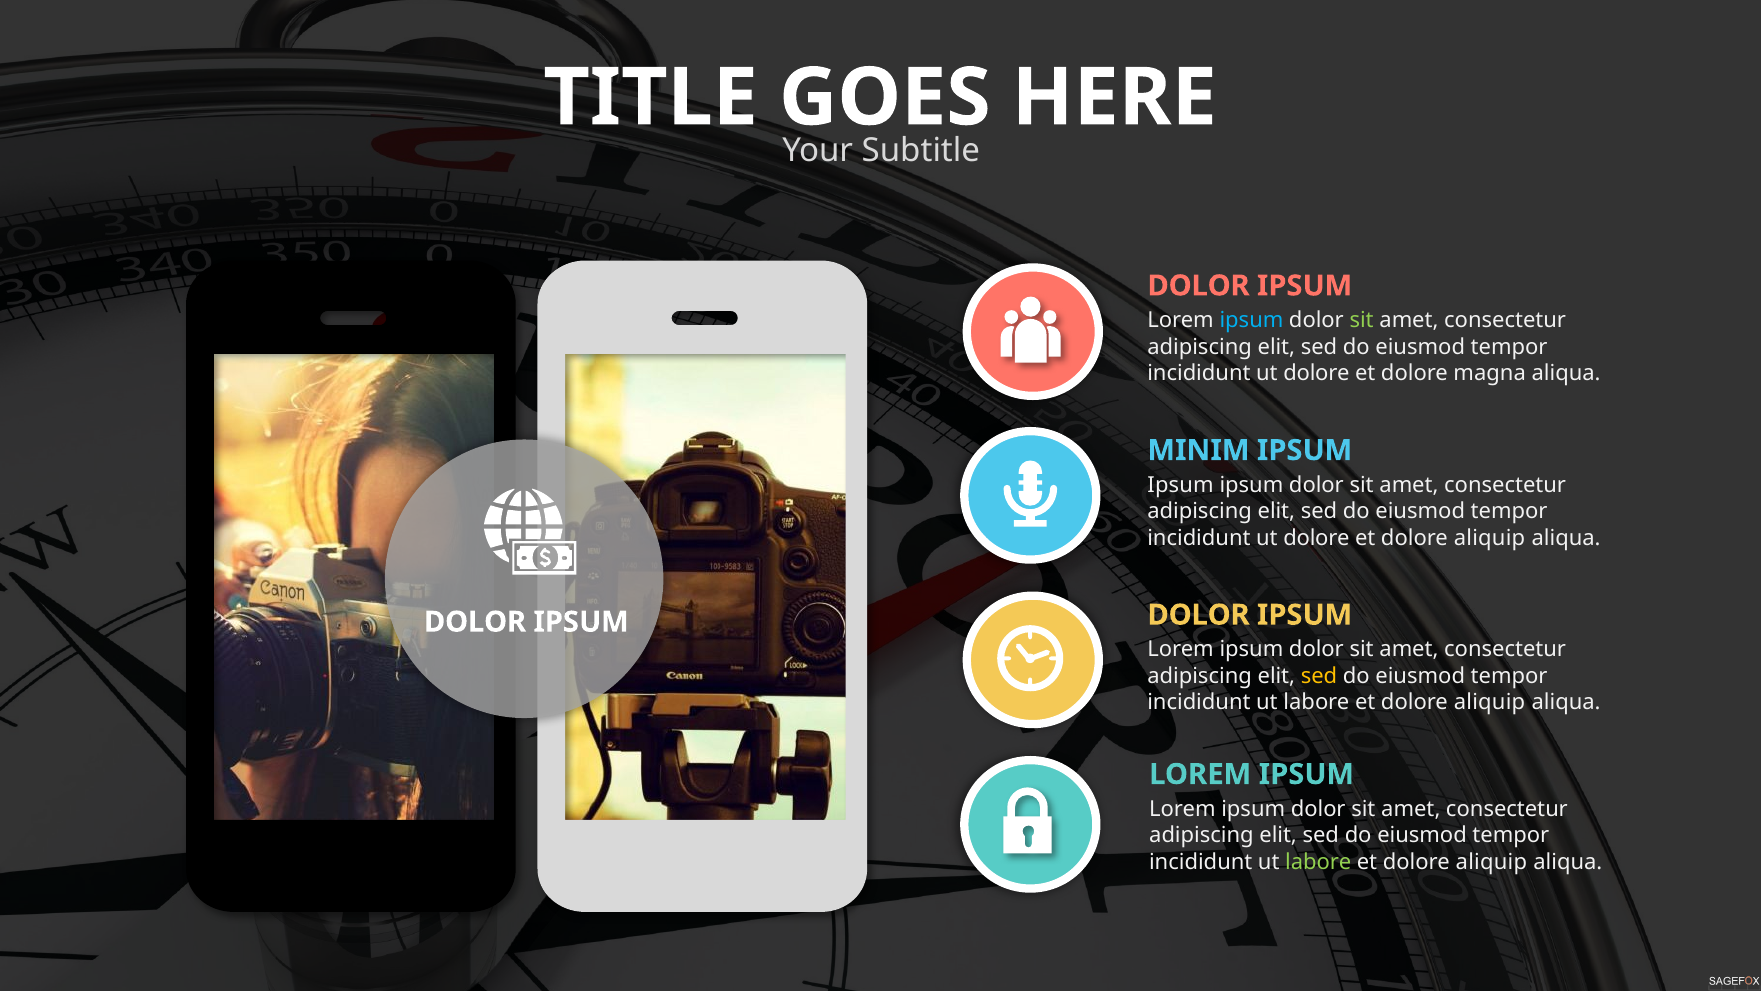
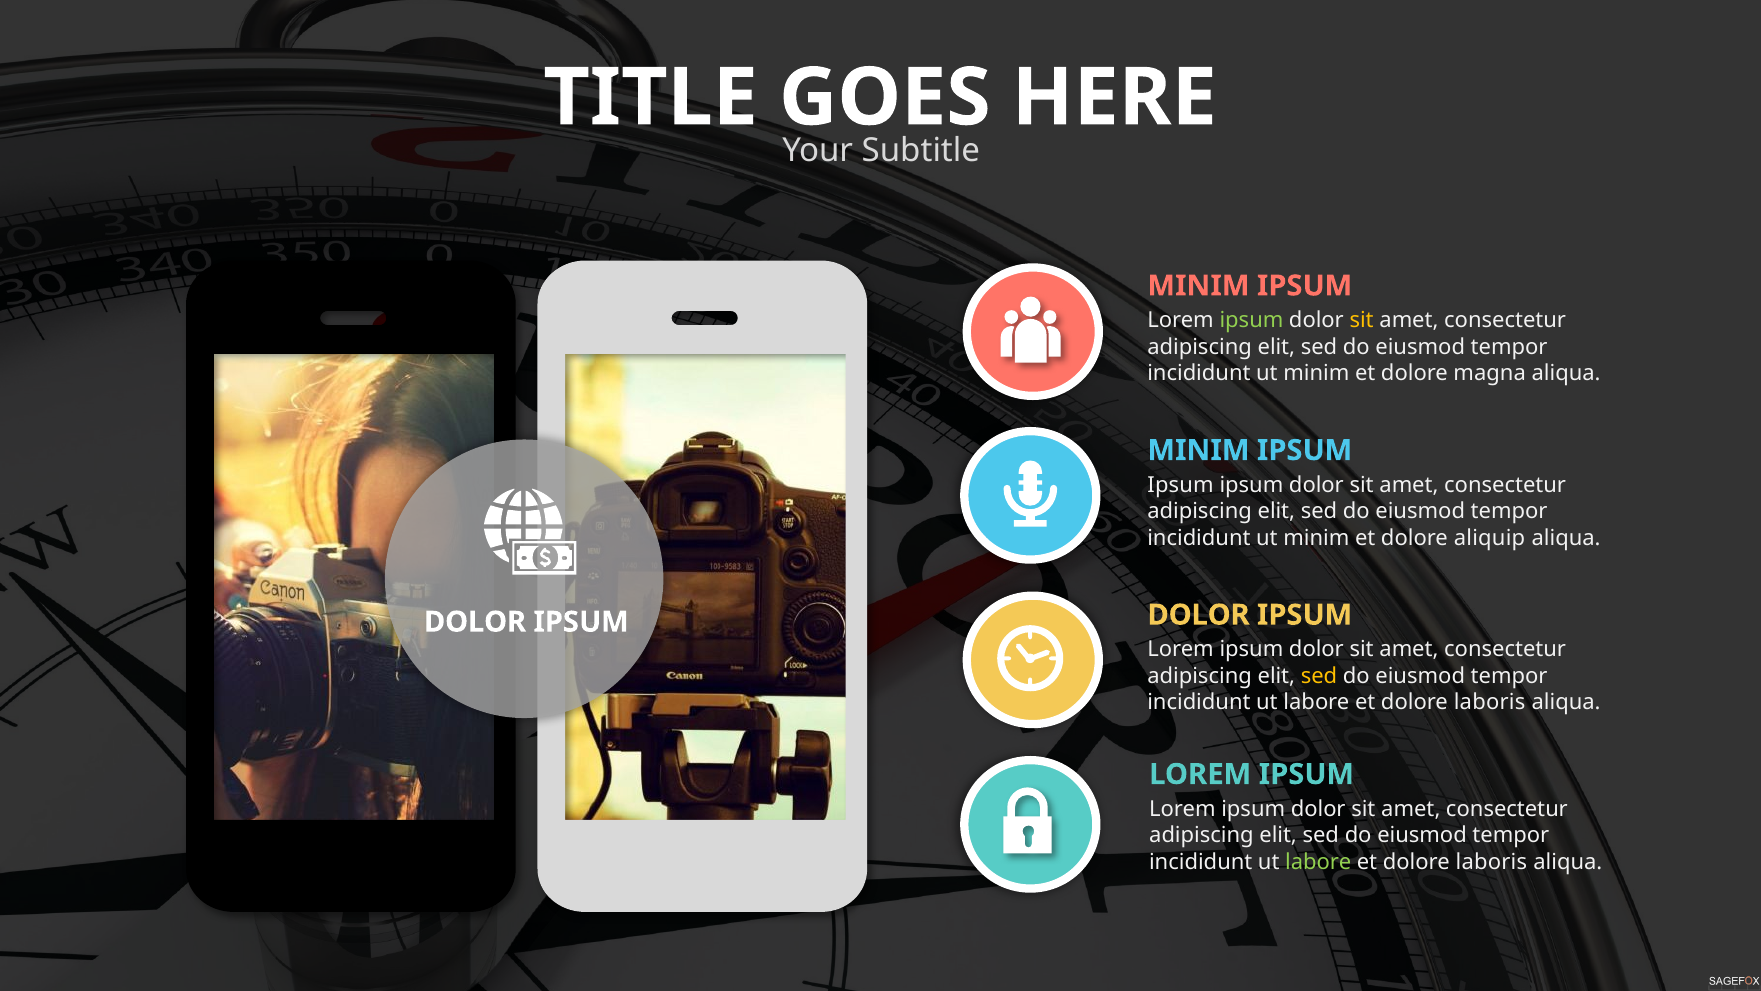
DOLOR: DOLOR -> MINIM (1198, 286)
ipsum colour: light blue -> light green (1251, 320)
sit colour: light green -> yellow (1362, 320)
dolore: dolore -> minim (1316, 373)
dolore: dolore -> minim (1316, 538)
aliquip: aliquip -> laboris (1490, 702)
aliquip: aliquip -> laboris (1491, 862)
